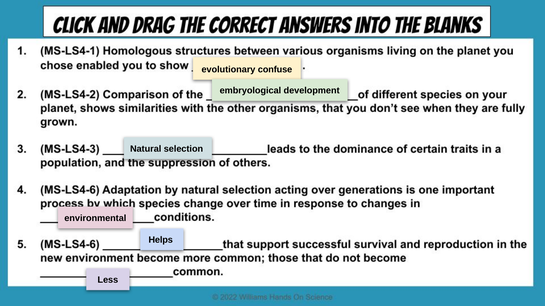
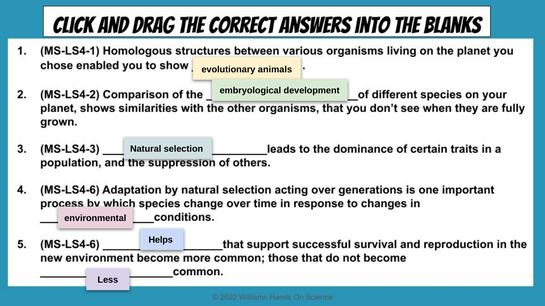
confuse: confuse -> animals (275, 70)
